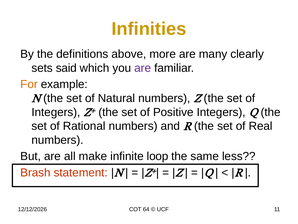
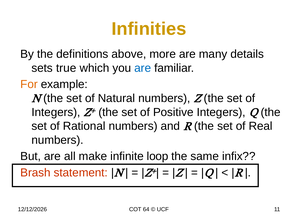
clearly: clearly -> details (247, 54)
said: said -> true (66, 68)
are colour: purple -> blue (143, 68)
less: less -> infix (239, 156)
